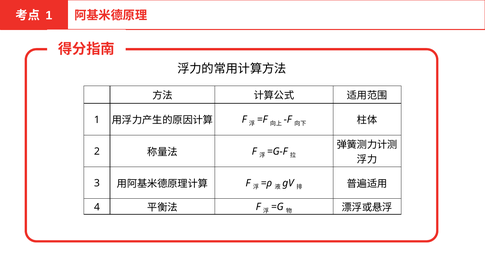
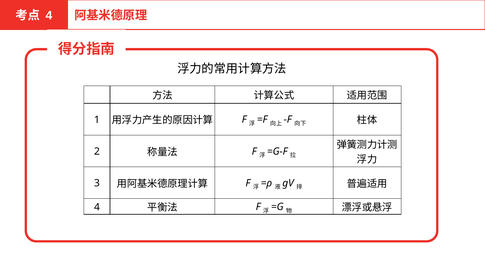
1: 1 -> 4 (49, 16)
